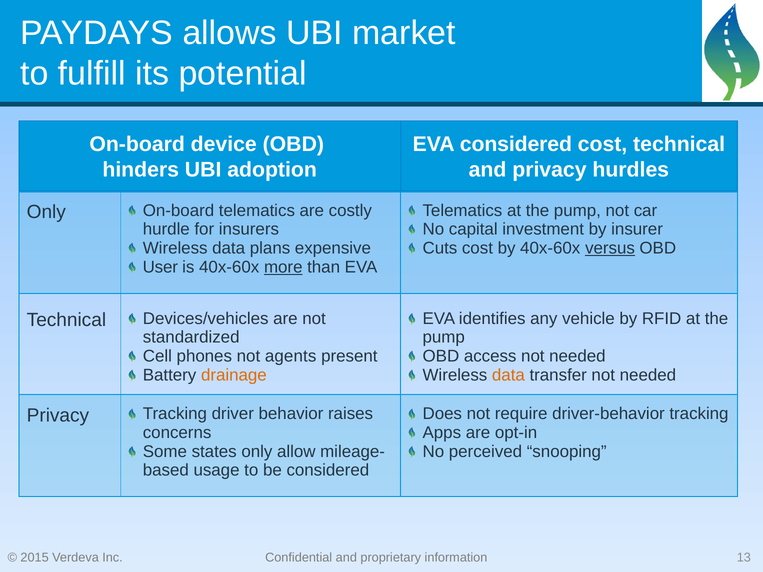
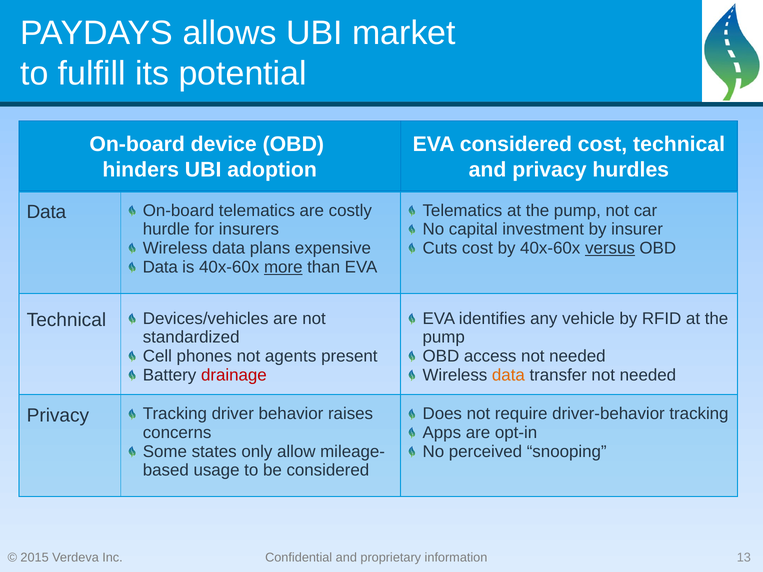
Only: Only -> Data (46, 212)
User: User -> Data (160, 267)
drainage colour: orange -> red (234, 375)
